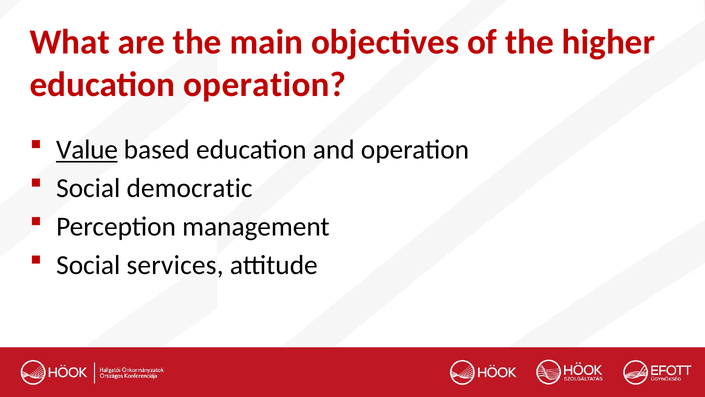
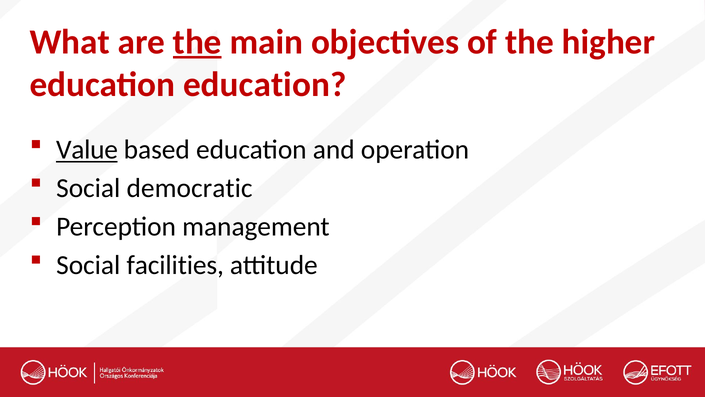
the underline: none -> present (197, 42)
education operation: operation -> education (265, 84)
services: services -> facilities (175, 265)
